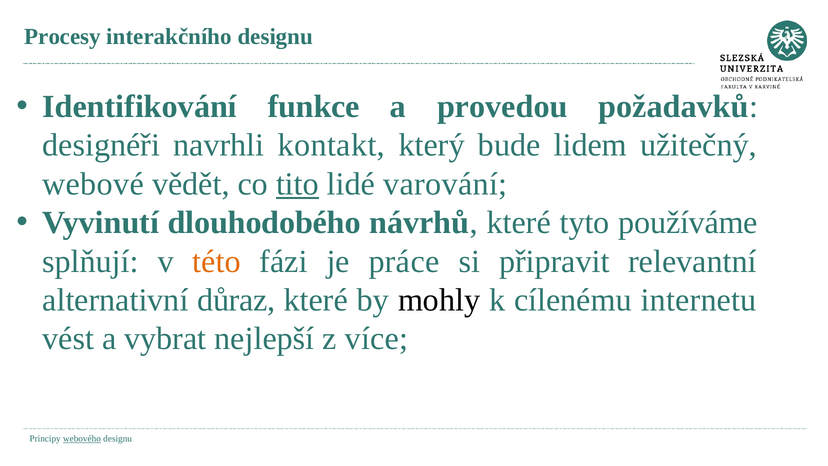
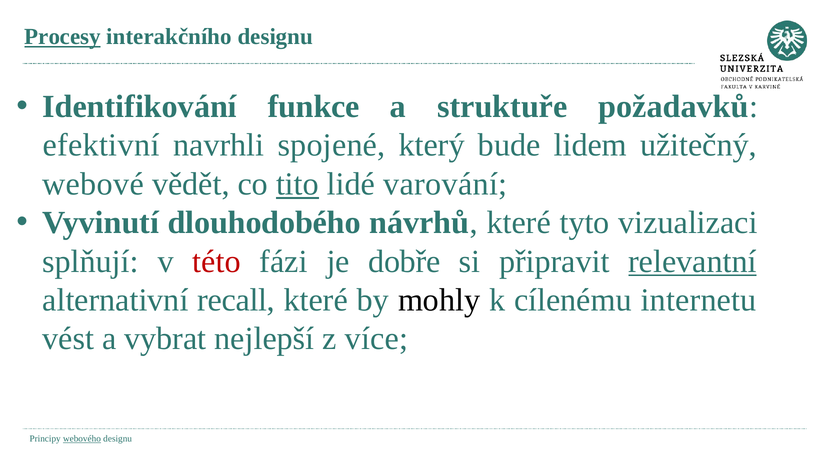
Procesy underline: none -> present (63, 37)
provedou: provedou -> struktuře (502, 107)
designéři: designéři -> efektivní (101, 145)
kontakt: kontakt -> spojené (331, 145)
používáme: používáme -> vizualizaci (688, 223)
této colour: orange -> red (217, 261)
práce: práce -> dobře (404, 261)
relevantní underline: none -> present (692, 261)
důraz: důraz -> recall (236, 300)
